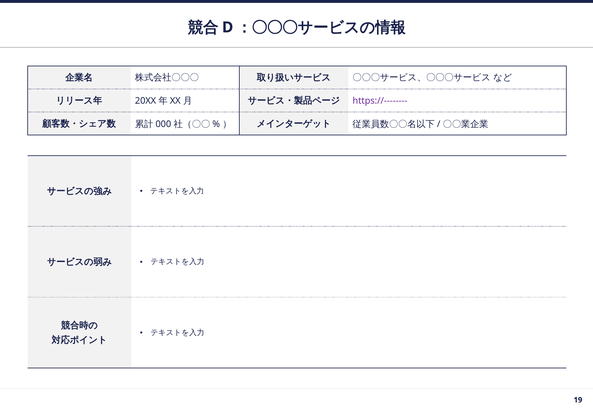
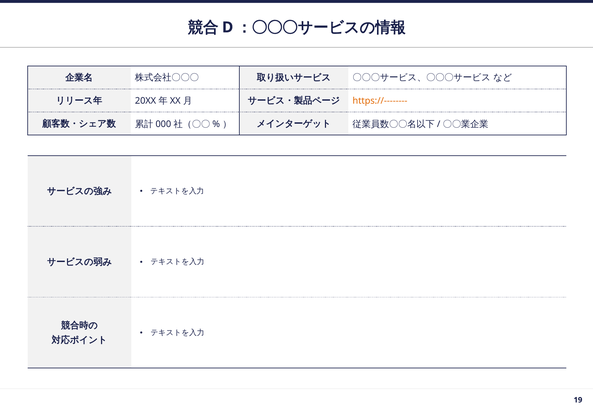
https://-------- colour: purple -> orange (380, 101)
